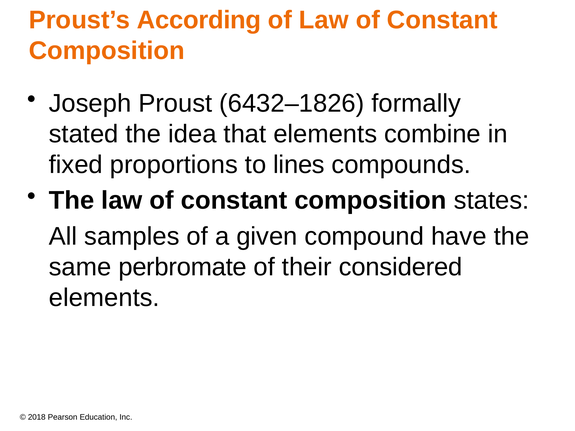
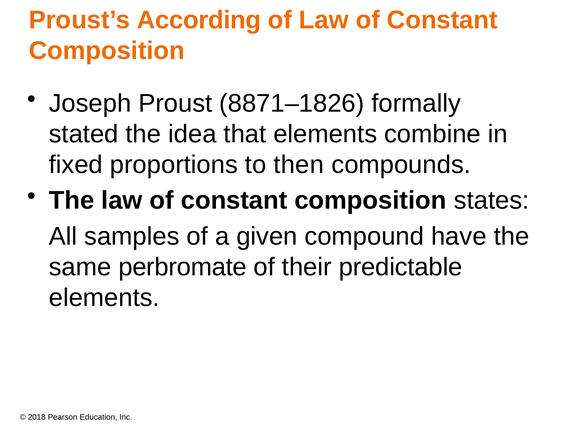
6432–1826: 6432–1826 -> 8871–1826 (292, 104)
lines: lines -> then (299, 165)
considered: considered -> predictable (401, 267)
